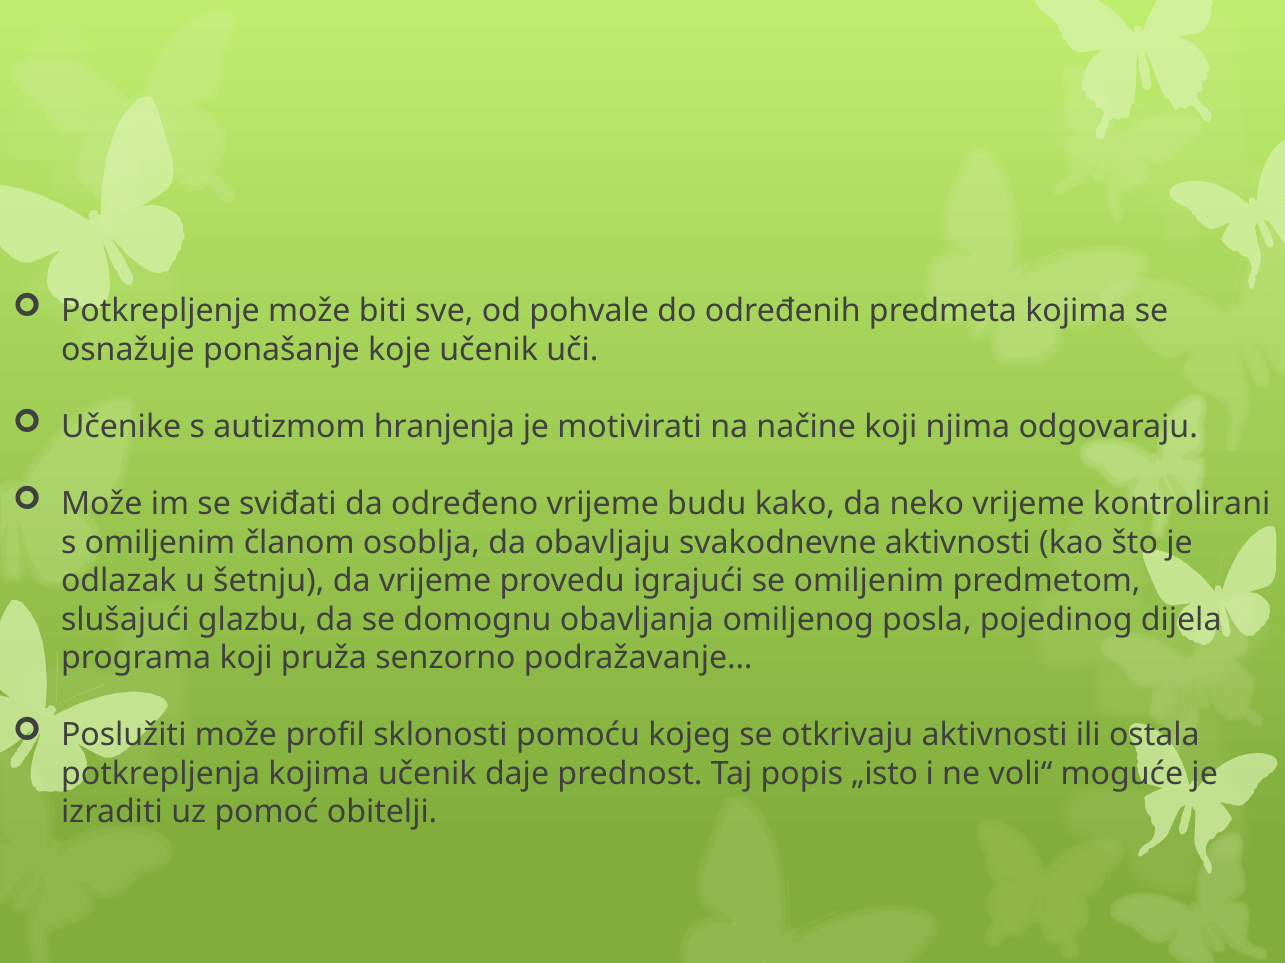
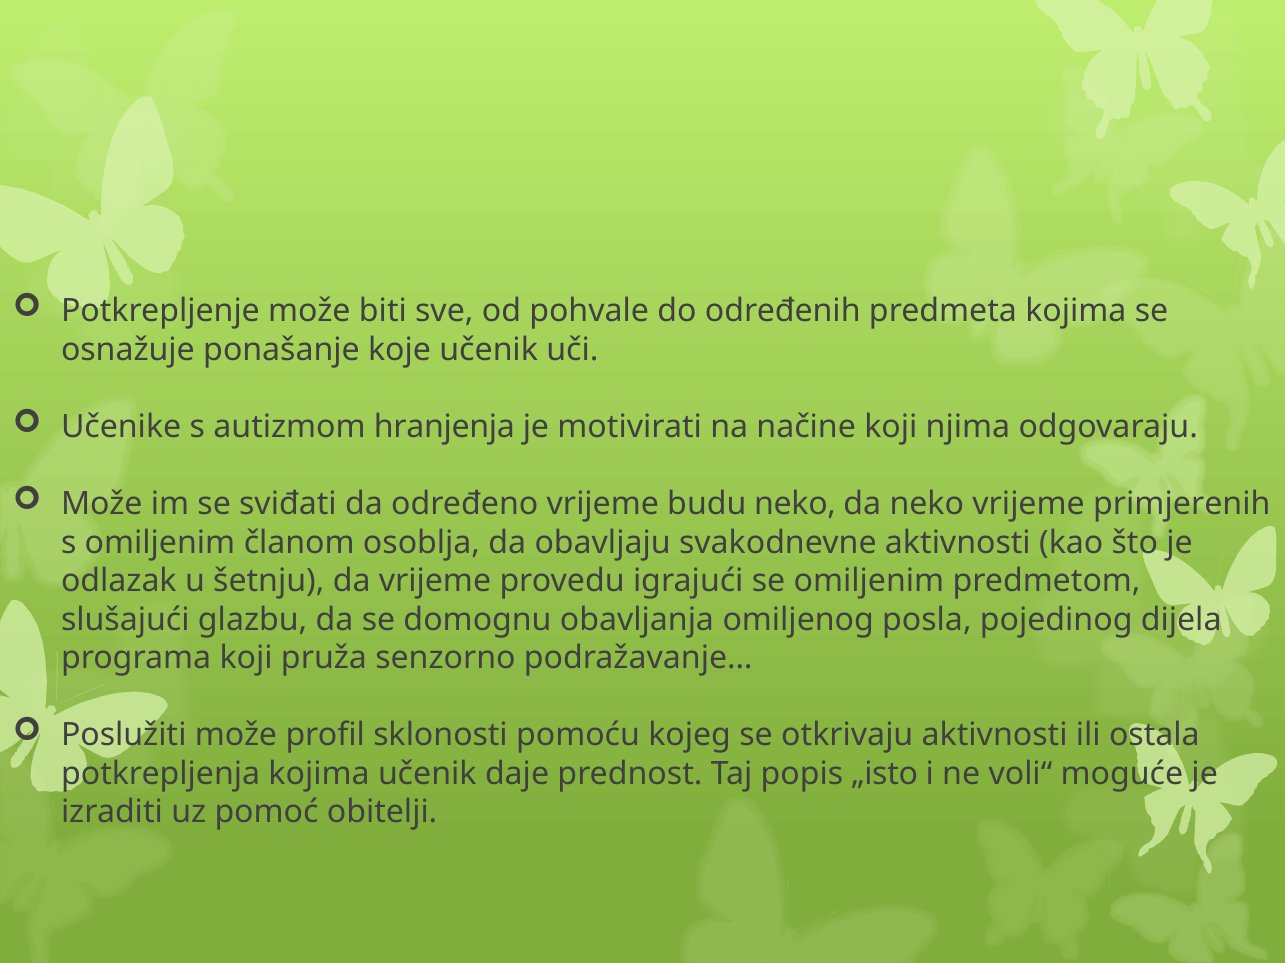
budu kako: kako -> neko (795, 504)
kontrolirani: kontrolirani -> primjerenih (1182, 504)
